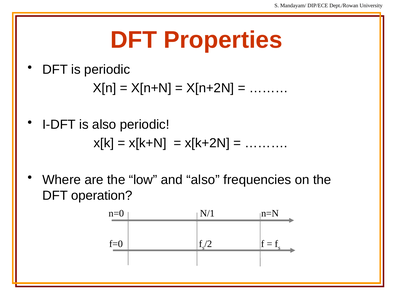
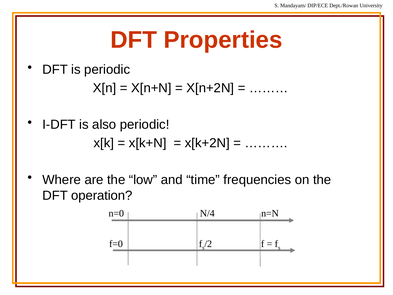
and also: also -> time (203, 180)
N/1: N/1 -> N/4 (207, 213)
